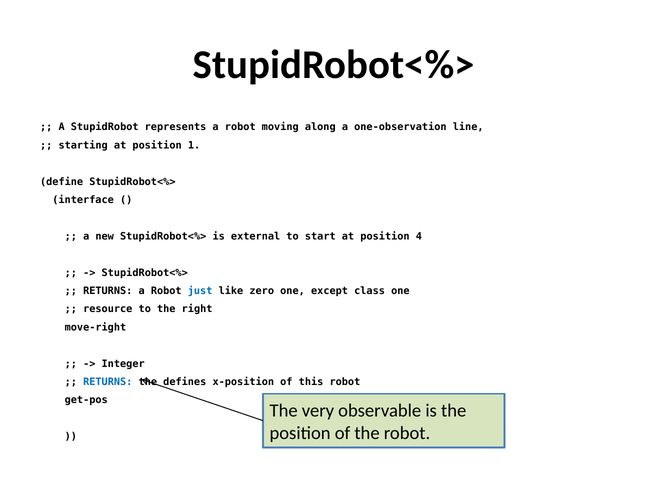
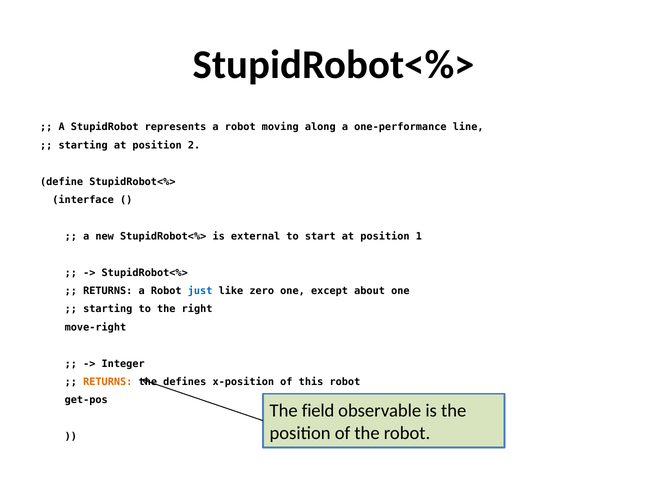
one-observation: one-observation -> one-performance (400, 127)
1: 1 -> 2 (194, 145)
4: 4 -> 1 (419, 236)
class: class -> about (370, 291)
resource: resource -> starting (108, 309)
RETURNS colour: blue -> orange (108, 382)
very: very -> field (318, 411)
